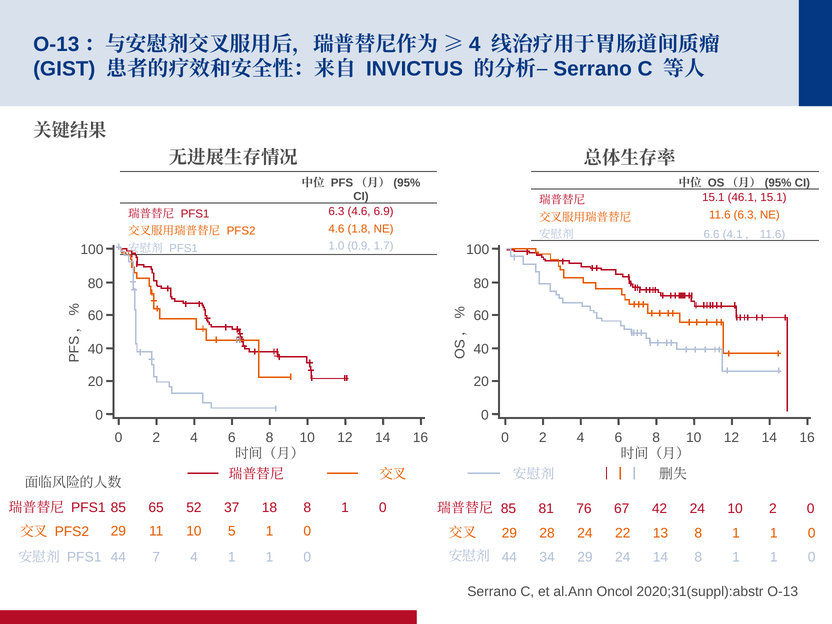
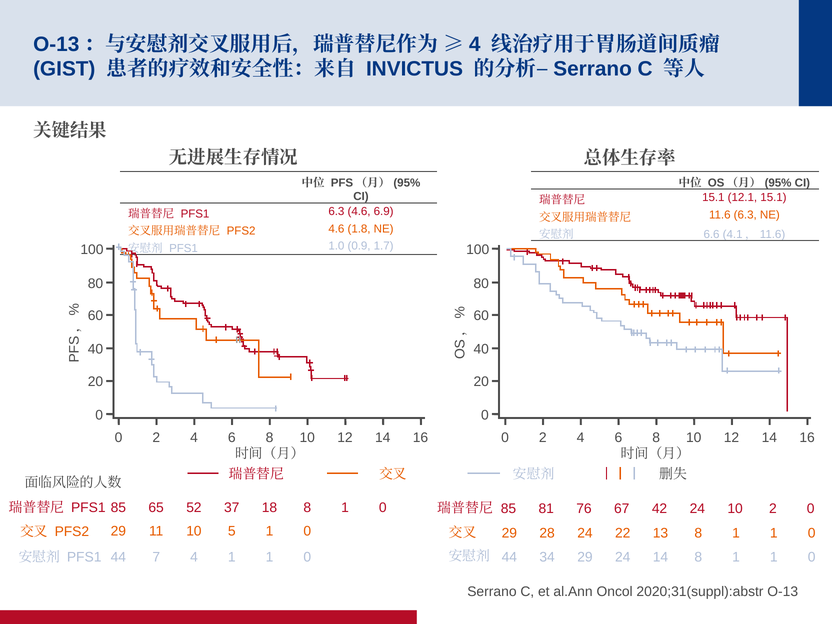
46.1: 46.1 -> 12.1 (742, 198)
